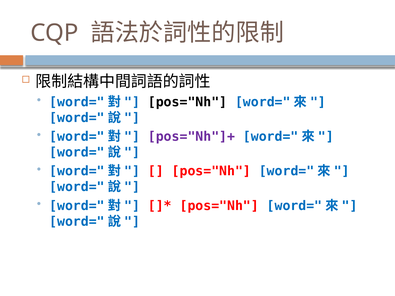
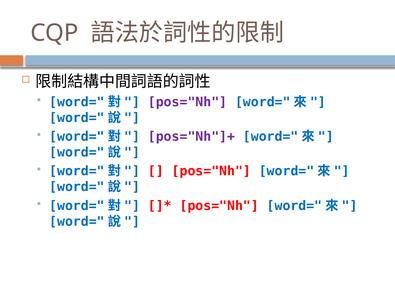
pos="Nh colour: black -> purple (188, 102)
